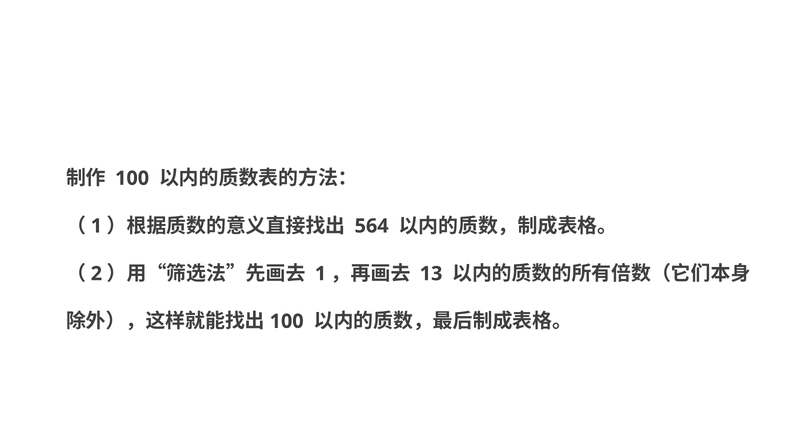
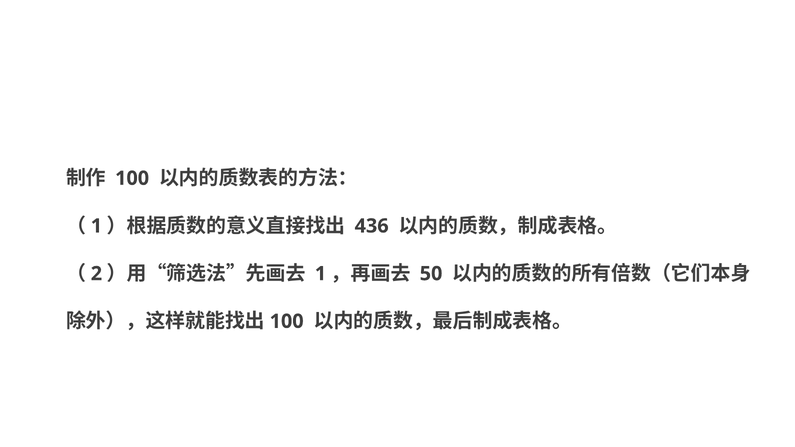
564: 564 -> 436 (372, 226)
13: 13 -> 50 (431, 274)
